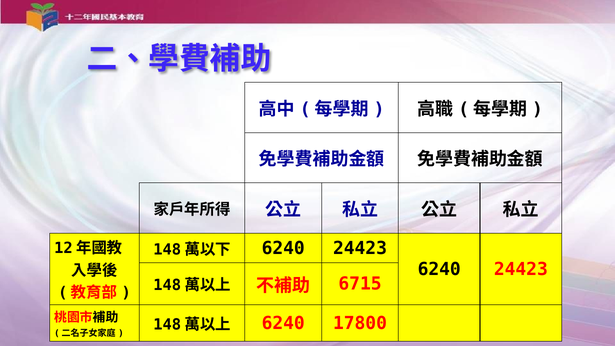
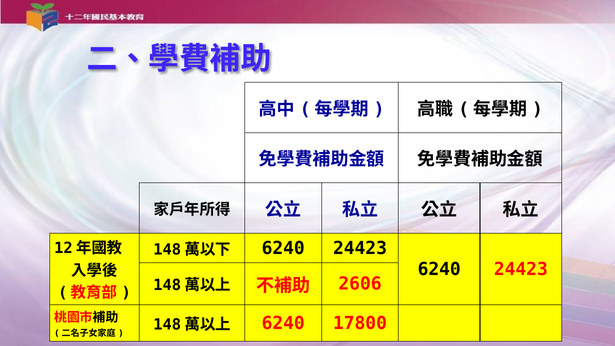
6715: 6715 -> 2606 (360, 284)
